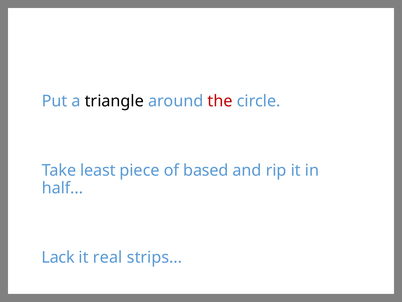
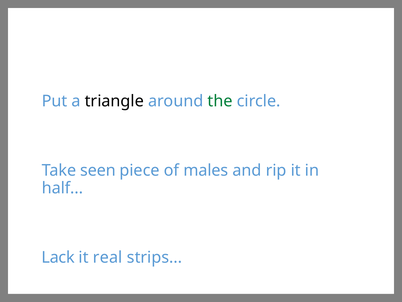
the colour: red -> green (220, 101)
least: least -> seen (98, 170)
based: based -> males (206, 170)
